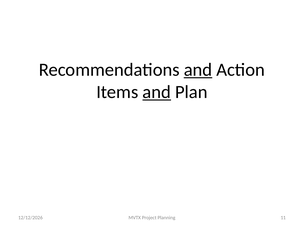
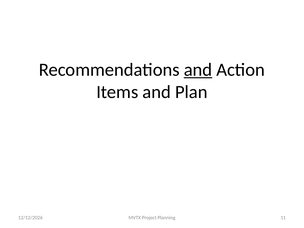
and underline: present -> none (157, 92)
